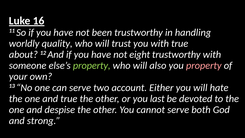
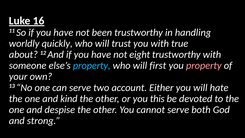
quality: quality -> quickly (57, 43)
property colour: light green -> light blue (92, 65)
also: also -> first (158, 65)
and true: true -> kind (69, 99)
last: last -> this (157, 99)
